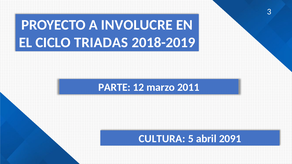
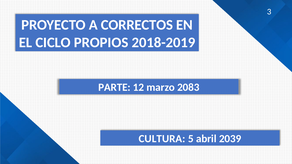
INVOLUCRE: INVOLUCRE -> CORRECTOS (137, 25)
TRIADAS: TRIADAS -> PROPIOS (101, 43)
2011: 2011 -> 2083 (188, 87)
2091: 2091 -> 2039 (230, 139)
